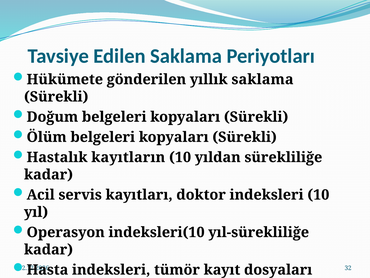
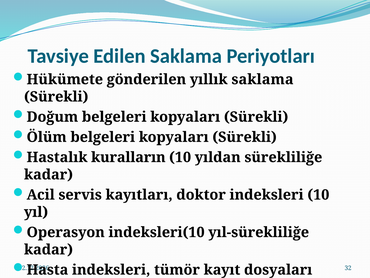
kayıtların: kayıtların -> kuralların (128, 157)
